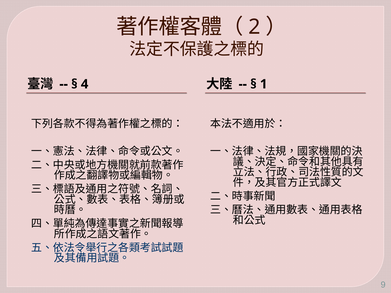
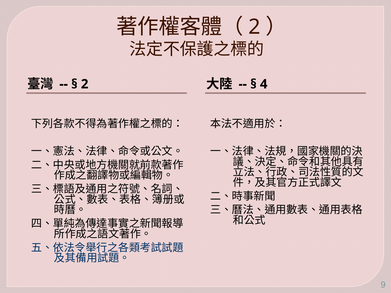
4: 4 -> 2 (85, 84)
1: 1 -> 4 (264, 84)
